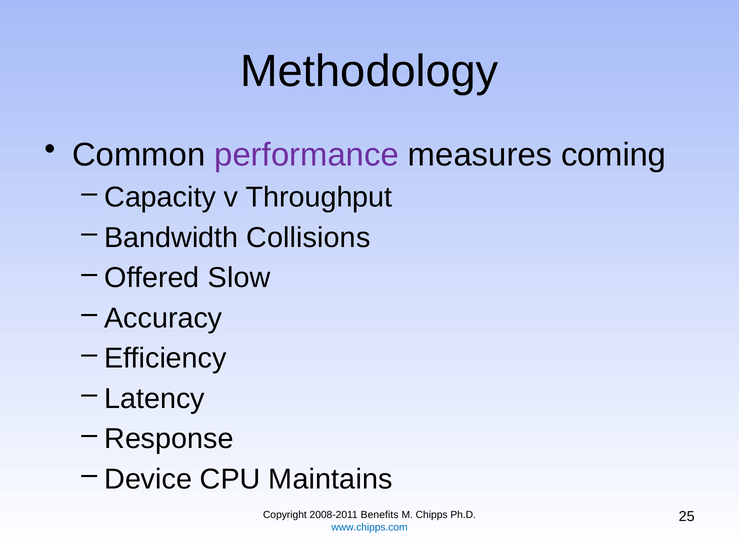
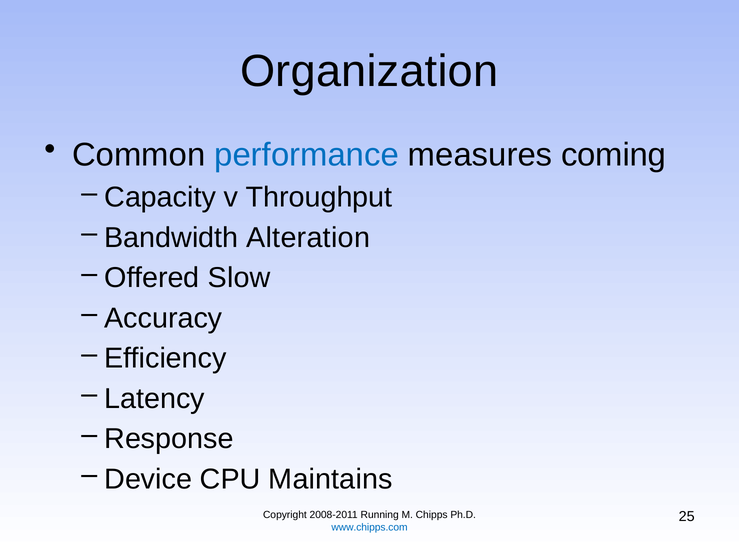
Methodology: Methodology -> Organization (369, 72)
performance colour: purple -> blue (307, 155)
Collisions: Collisions -> Alteration (308, 238)
Benefits: Benefits -> Running (380, 515)
